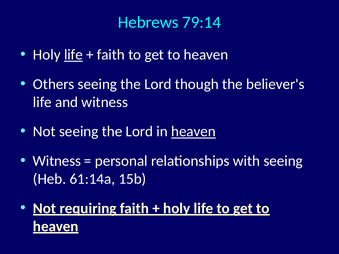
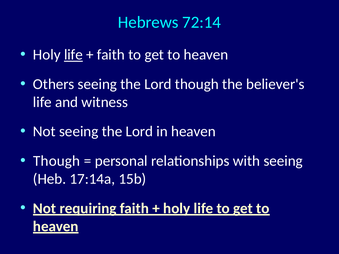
79:14: 79:14 -> 72:14 (202, 22)
heaven underline: present -> none (193, 132)
Witness: Witness -> Though (57, 161)
61:14a: 61:14a -> 17:14a (92, 179)
